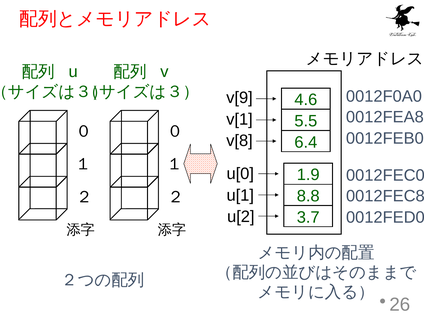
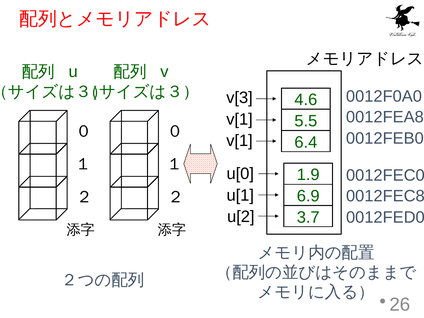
v[9: v[9 -> v[3 (239, 98)
v[8: v[8 -> v[1 (239, 141)
8.8: 8.8 -> 6.9 (308, 196)
